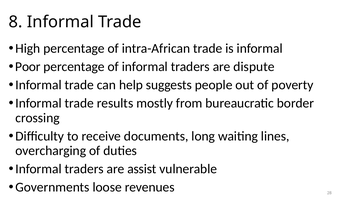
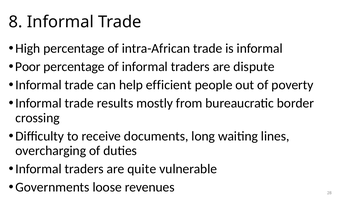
suggests: suggests -> efficient (169, 85)
assist: assist -> quite (142, 169)
